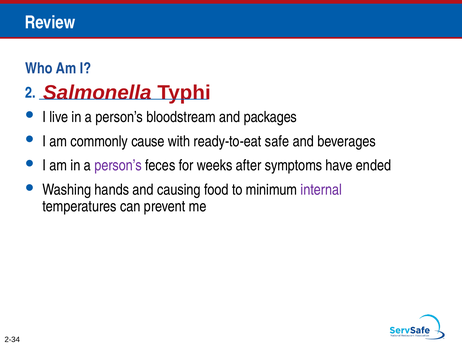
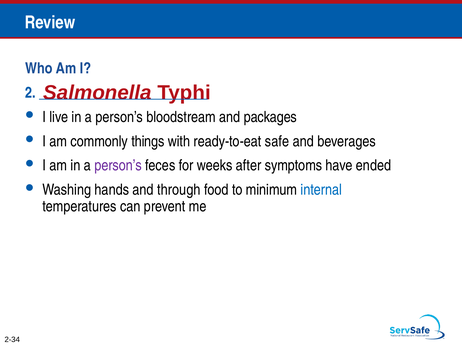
cause: cause -> things (148, 142)
causing: causing -> through (179, 190)
internal colour: purple -> blue (321, 190)
